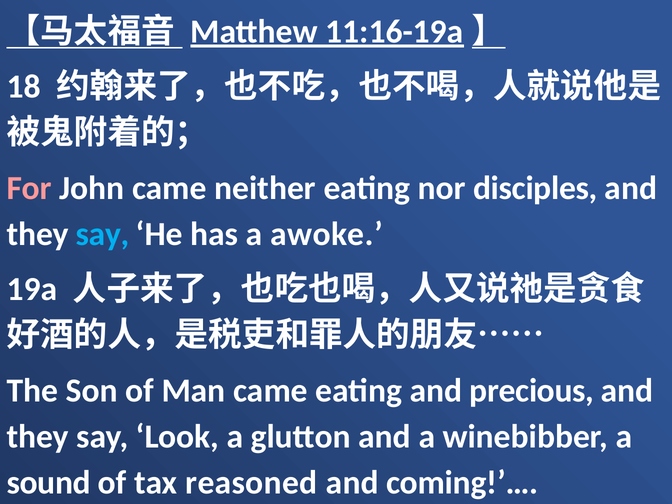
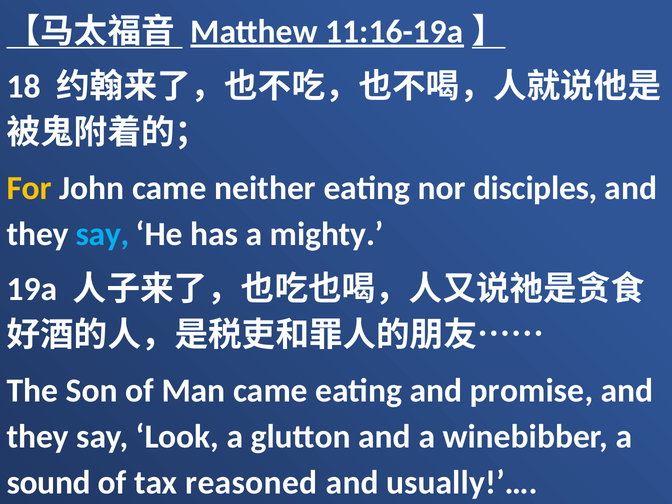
For colour: pink -> yellow (29, 188)
awoke: awoke -> mighty (327, 234)
precious: precious -> promise (531, 391)
coming!’…: coming!’… -> usually!’… (462, 482)
